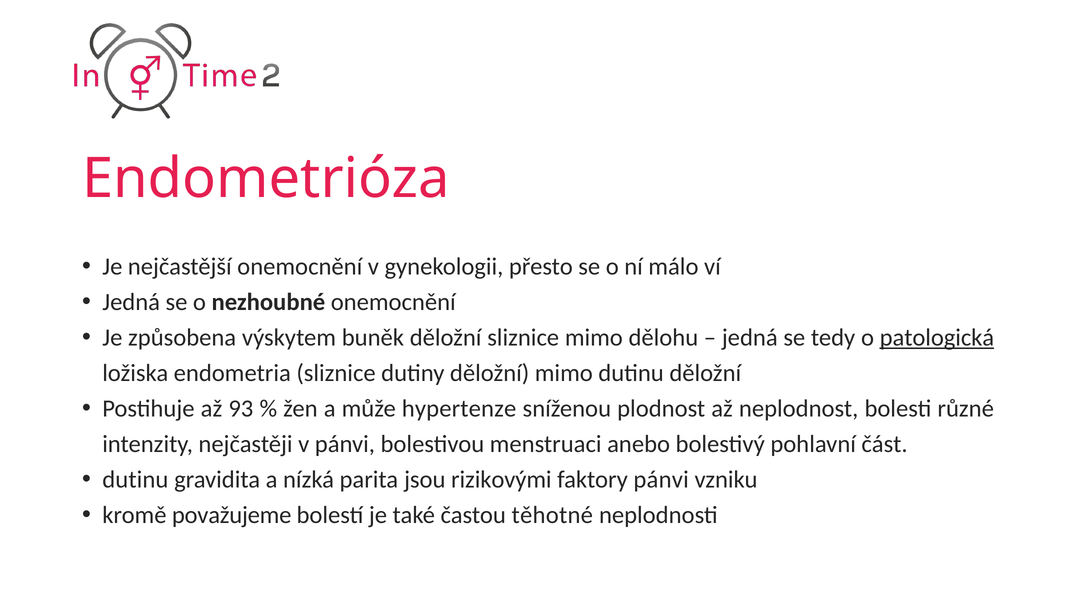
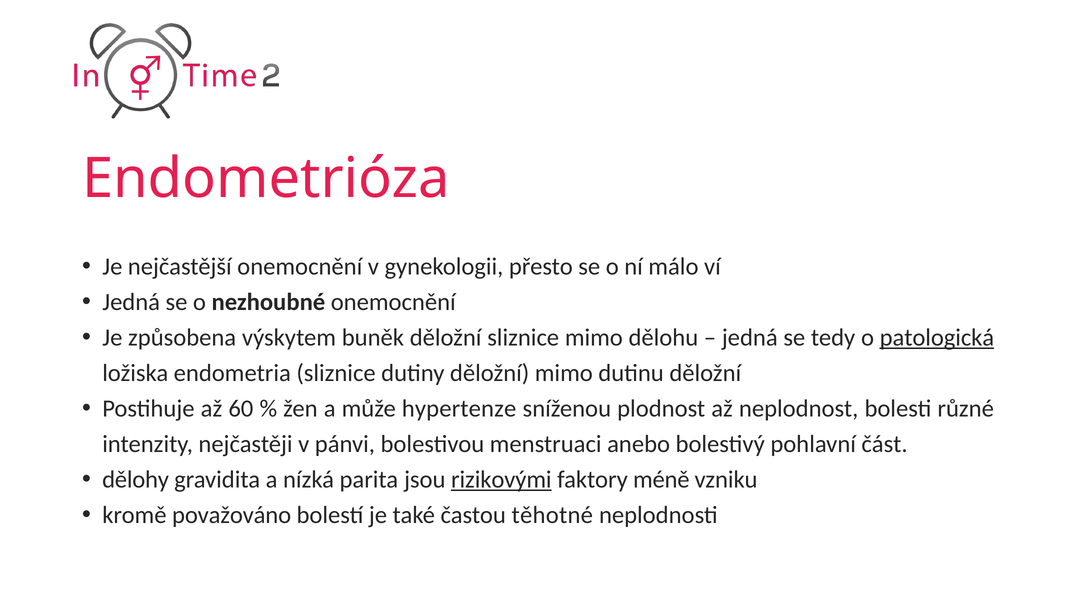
93: 93 -> 60 (241, 409)
dutinu: dutinu -> dělohy (136, 480)
rizikovými underline: none -> present (501, 480)
faktory pánvi: pánvi -> méně (661, 480)
považujeme: považujeme -> považováno (232, 515)
